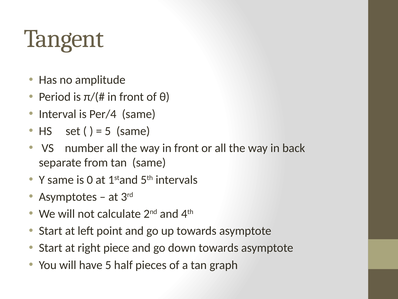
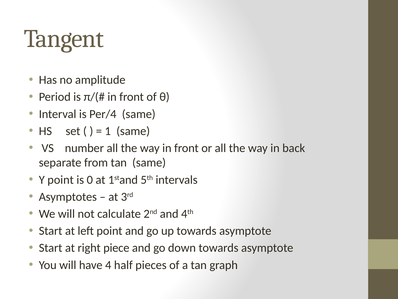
5: 5 -> 1 (108, 131)
Y same: same -> point (61, 179)
have 5: 5 -> 4 (108, 265)
